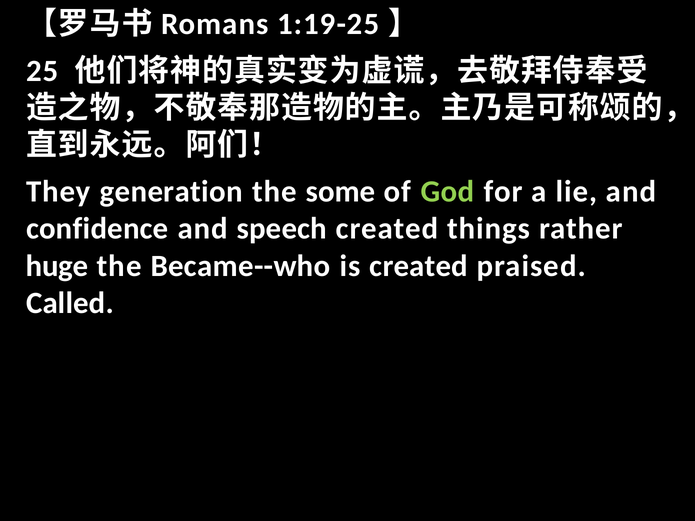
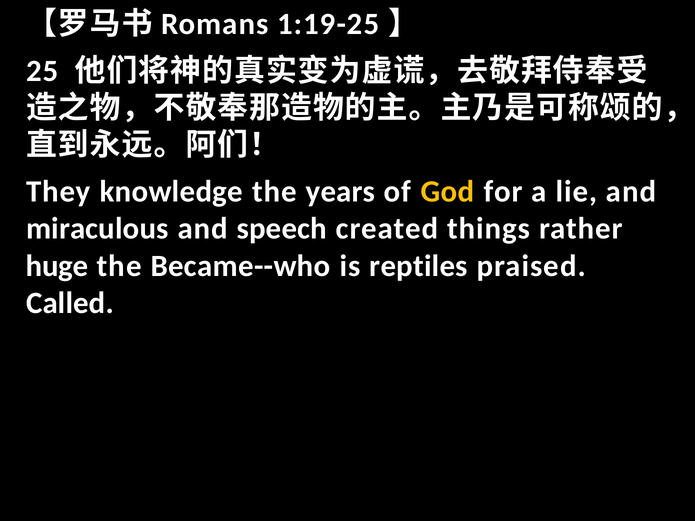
generation: generation -> knowledge (171, 192)
some: some -> years (340, 192)
God colour: light green -> yellow (447, 192)
confidence: confidence -> miraculous (97, 229)
is created: created -> reptiles (419, 266)
